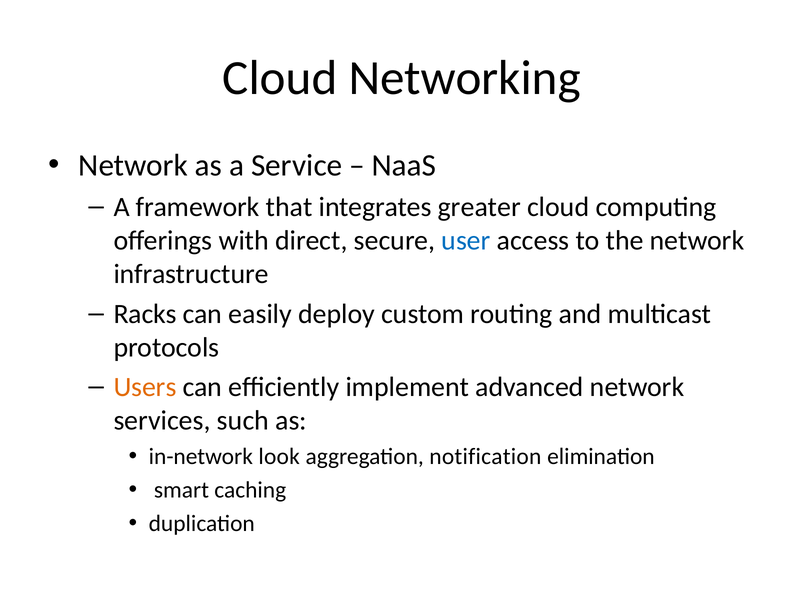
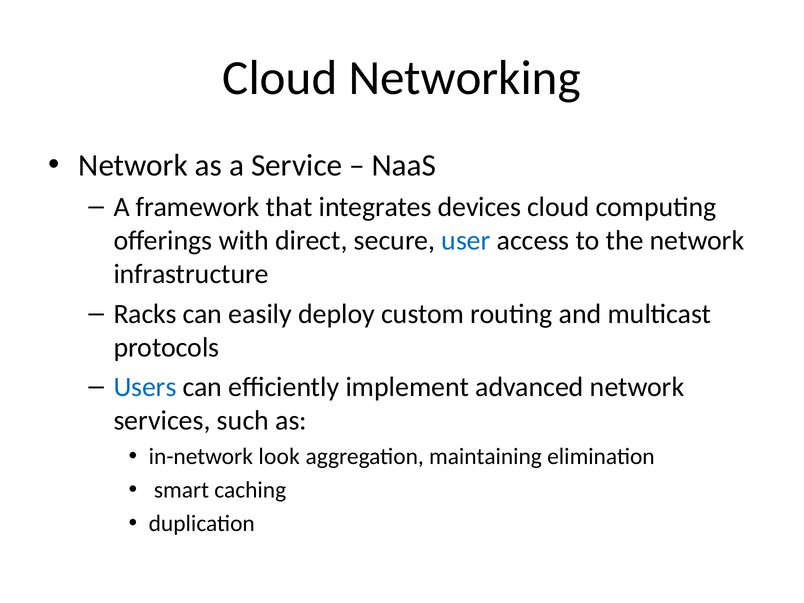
greater: greater -> devices (479, 207)
Users colour: orange -> blue (145, 387)
notification: notification -> maintaining (485, 457)
